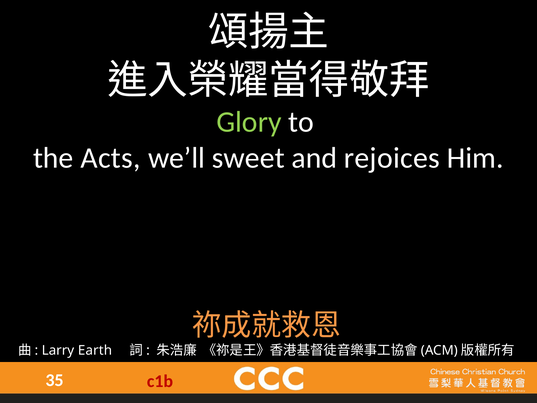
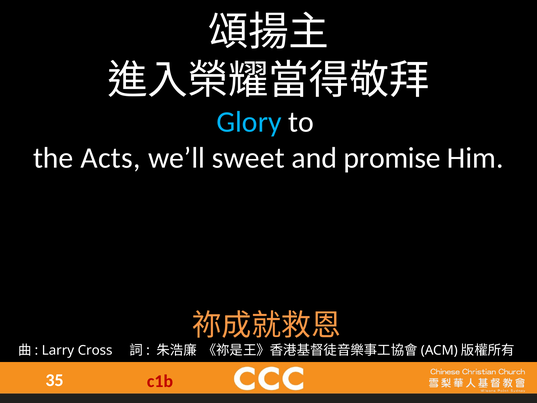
Glory colour: light green -> light blue (249, 122)
rejoices: rejoices -> promise (392, 158)
Earth: Earth -> Cross (95, 350)
